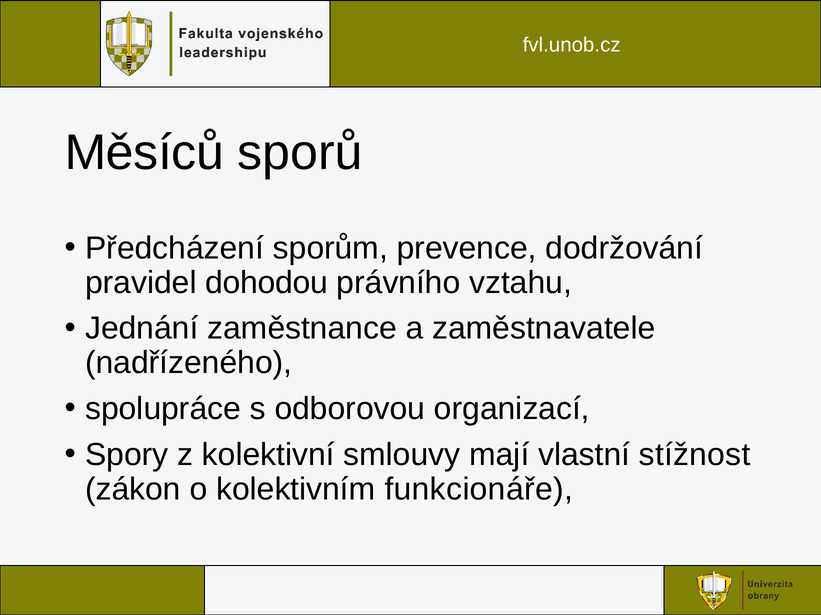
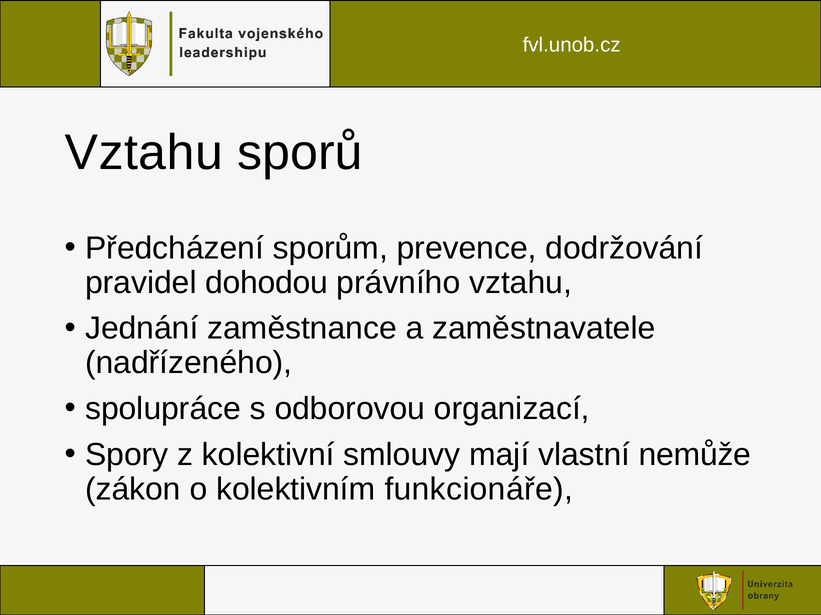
Měsíců: Měsíců -> Vztahu (144, 153)
stížnost: stížnost -> nemůže (695, 455)
